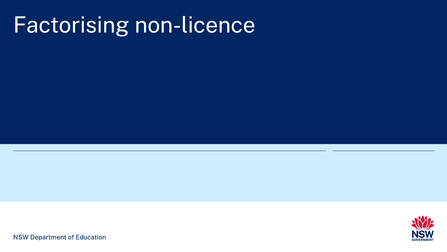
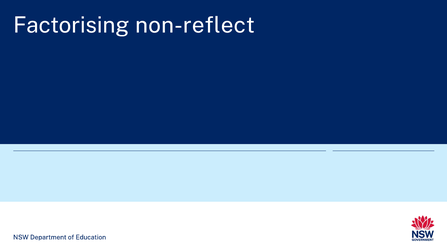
non-licence: non-licence -> non-reflect (195, 25)
